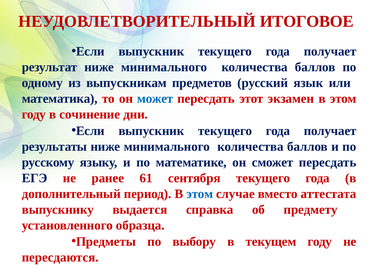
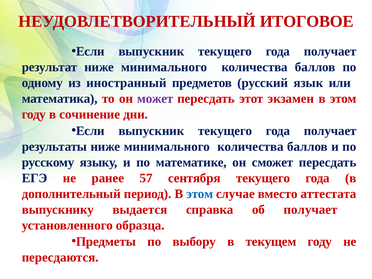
выпускникам: выпускникам -> иностранный (126, 83)
может colour: blue -> purple (155, 99)
61: 61 -> 57 (146, 178)
об предмету: предмету -> получает (311, 210)
